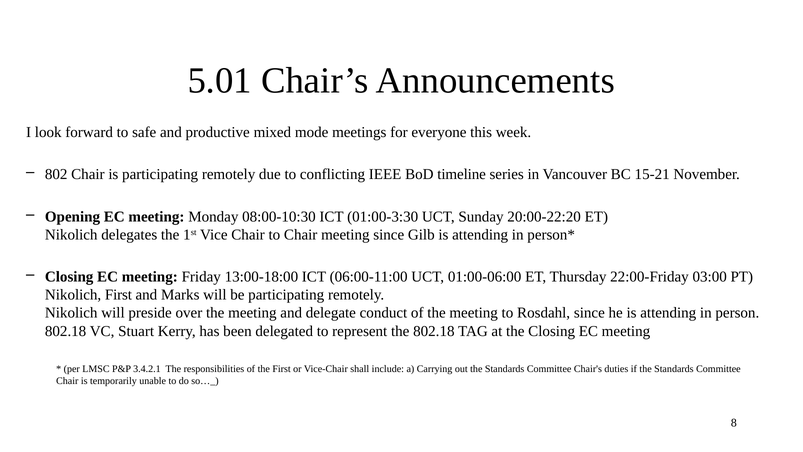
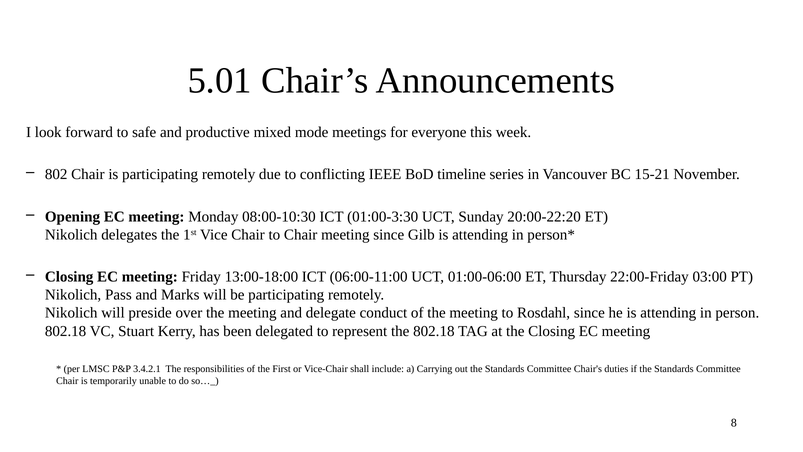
Nikolich First: First -> Pass (118, 295)
